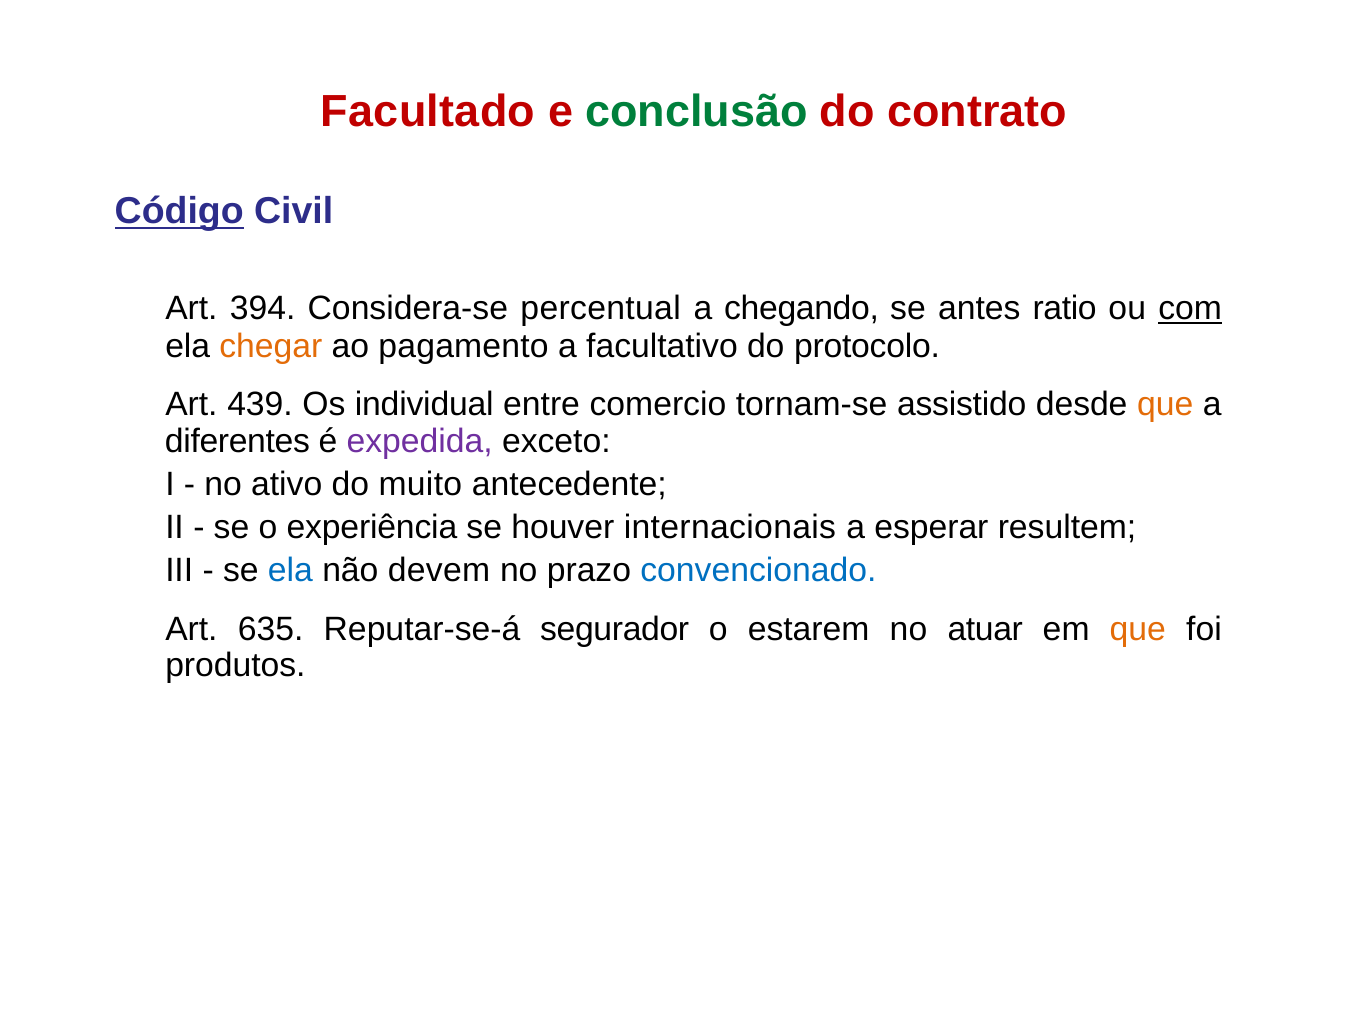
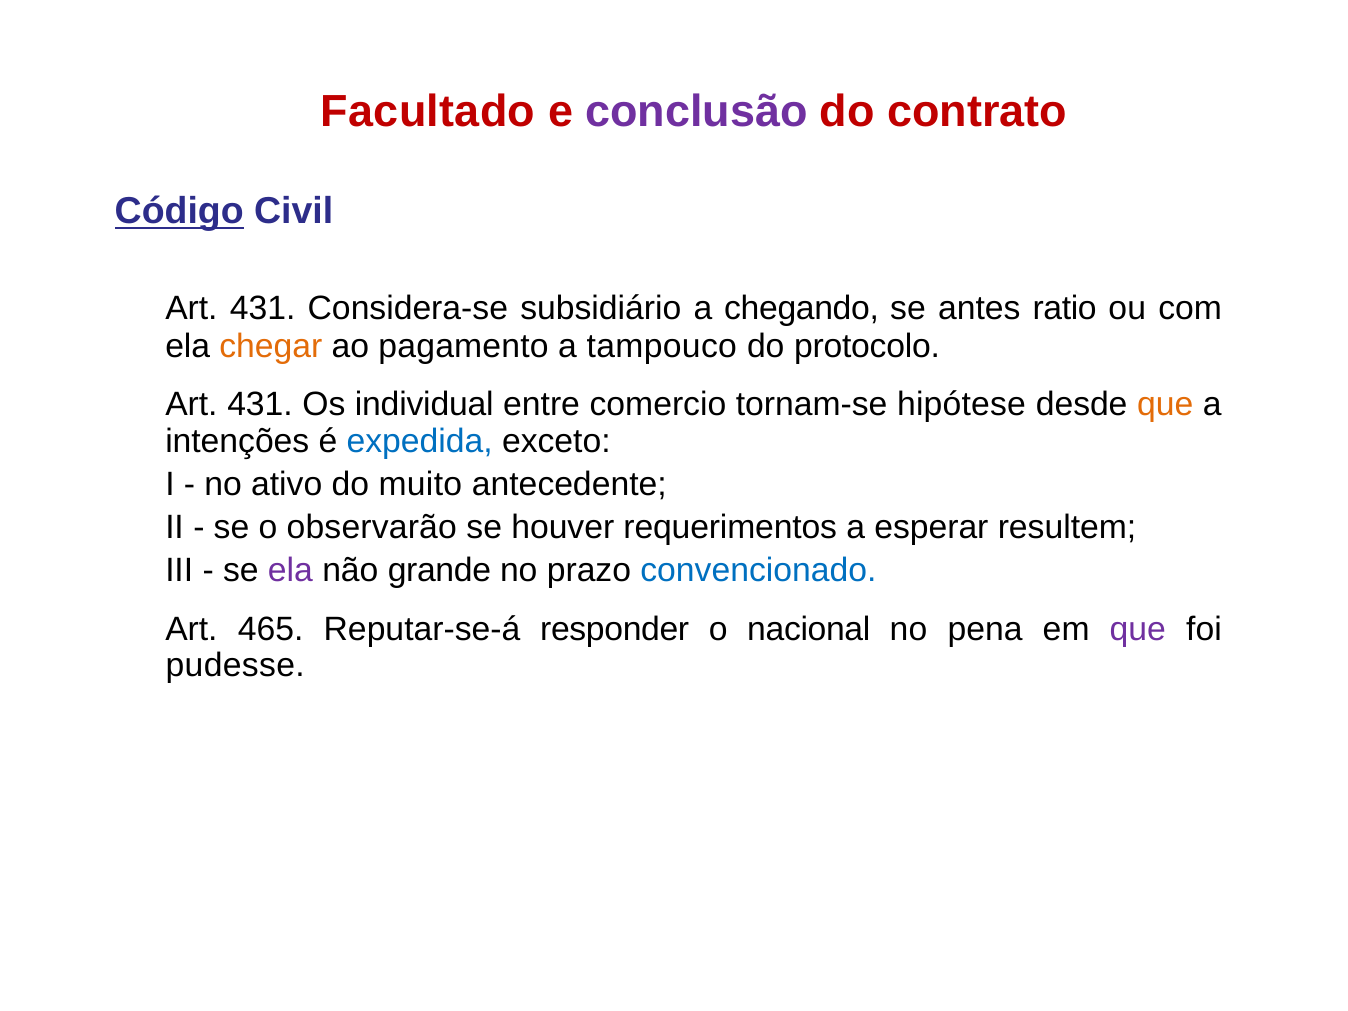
conclusão colour: green -> purple (697, 112)
394: 394 -> 431 (263, 309)
percentual: percentual -> subsidiário (601, 309)
com underline: present -> none (1190, 309)
facultativo: facultativo -> tampouco (662, 346)
439: 439 -> 431 (260, 405)
assistido: assistido -> hipótese (961, 405)
diferentes: diferentes -> intenções (237, 441)
expedida colour: purple -> blue (420, 441)
experiência: experiência -> observarão (372, 527)
internacionais: internacionais -> requerimentos (730, 527)
ela colour: blue -> purple (290, 571)
devem: devem -> grande (439, 571)
635: 635 -> 465 (271, 629)
segurador: segurador -> responder (615, 629)
estarem: estarem -> nacional (809, 629)
atuar: atuar -> pena (985, 629)
que colour: orange -> purple (1138, 629)
produtos: produtos -> pudesse (235, 666)
